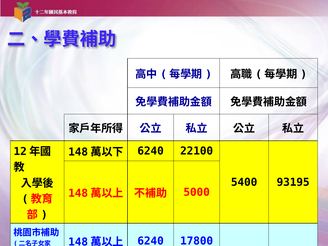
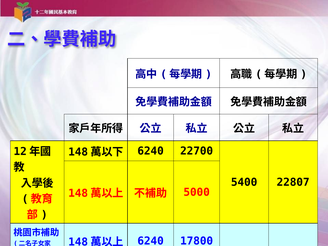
22100: 22100 -> 22700 (197, 151)
93195: 93195 -> 22807 (293, 182)
